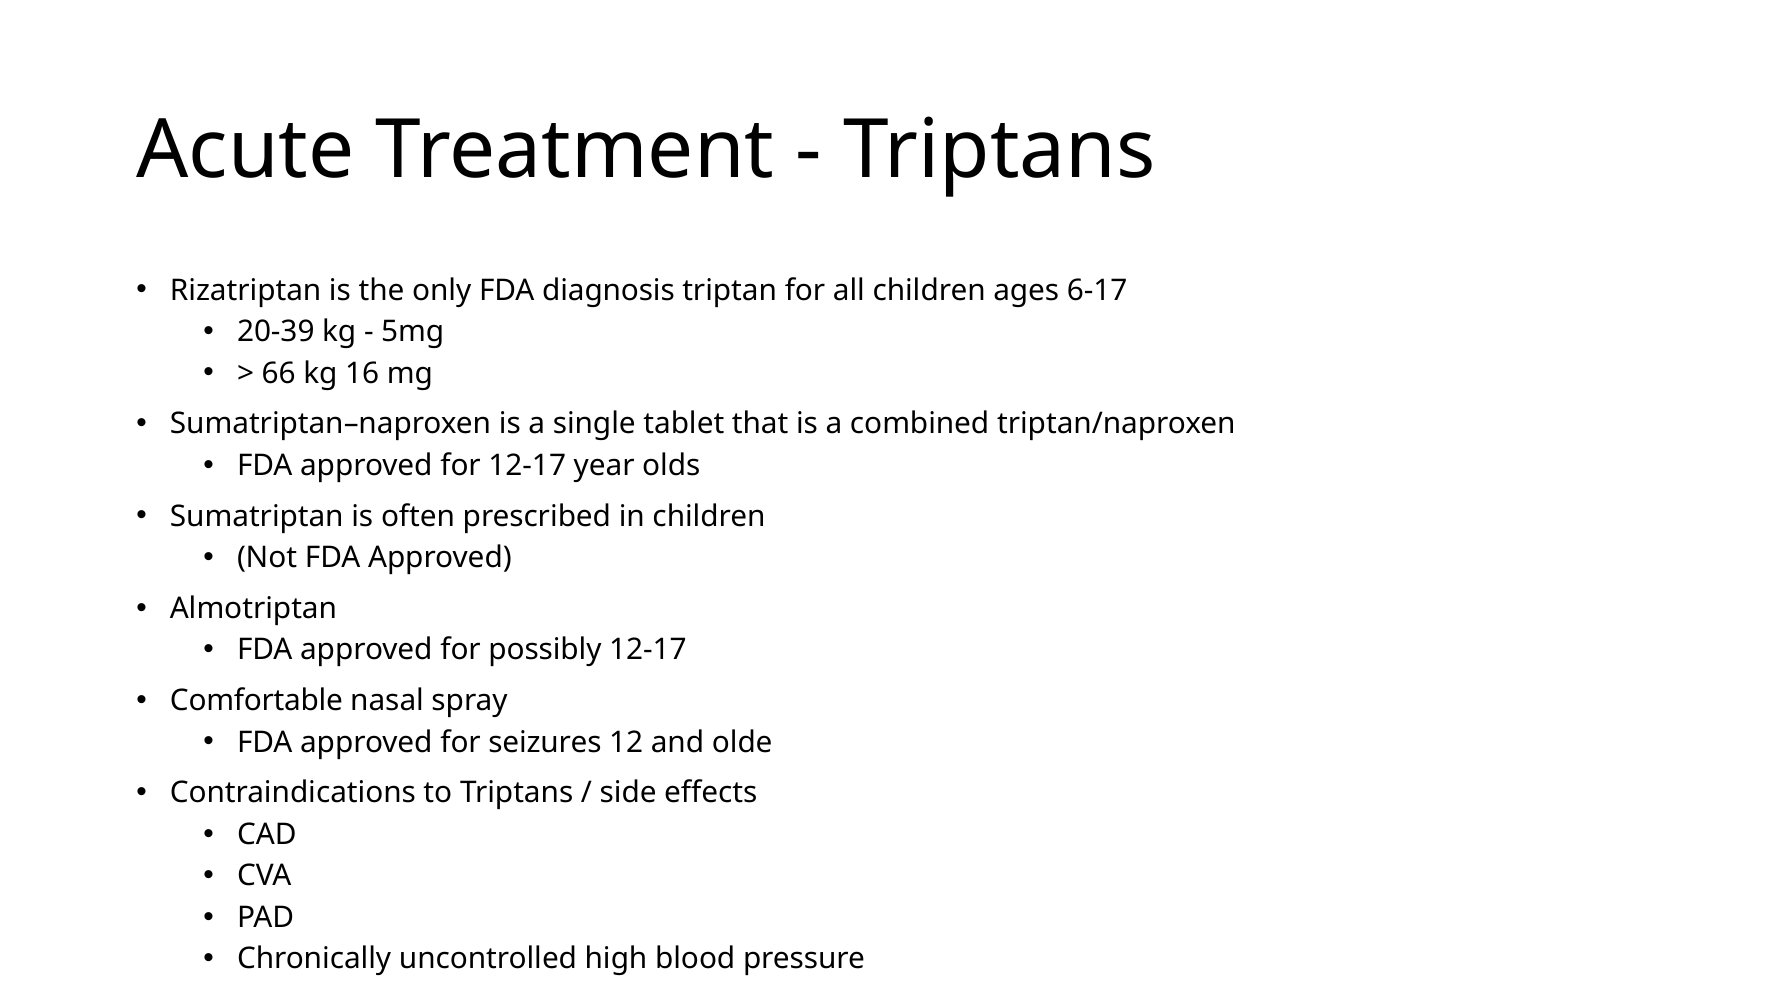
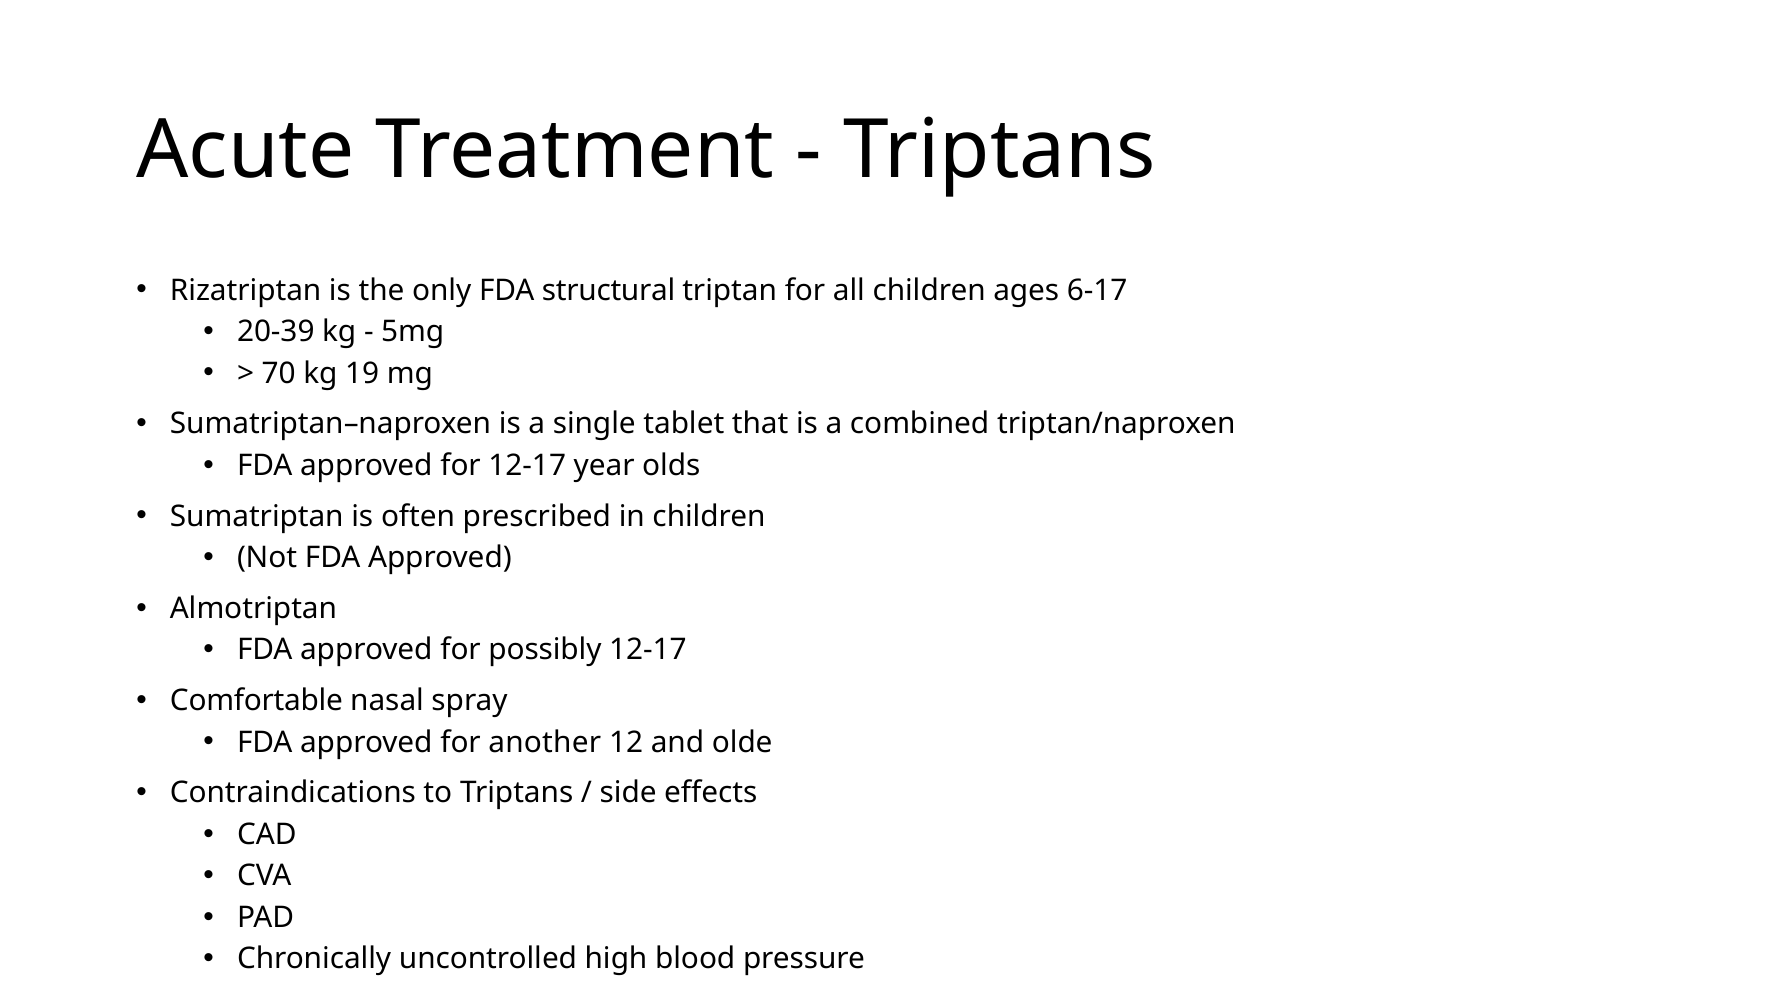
diagnosis: diagnosis -> structural (609, 290)
66: 66 -> 70 (279, 373)
16: 16 -> 19 (362, 373)
seizures: seizures -> another (545, 743)
